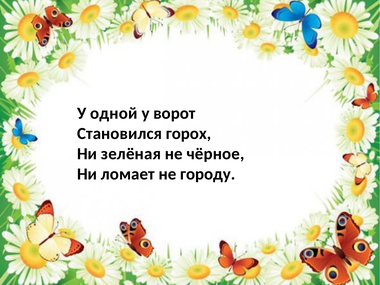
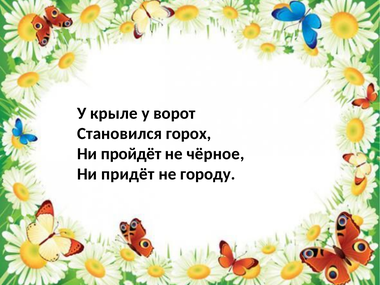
одной: одной -> крыле (114, 113)
зелёная: зелёная -> пройдёт (131, 154)
ломает: ломает -> придёт (128, 174)
